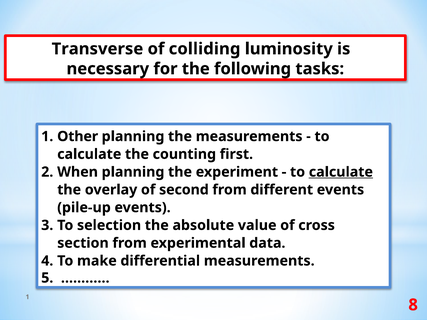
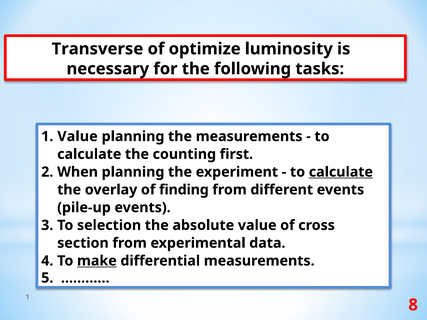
colliding: colliding -> optimize (205, 49)
1 Other: Other -> Value (77, 137)
second: second -> finding (184, 190)
make underline: none -> present (97, 261)
